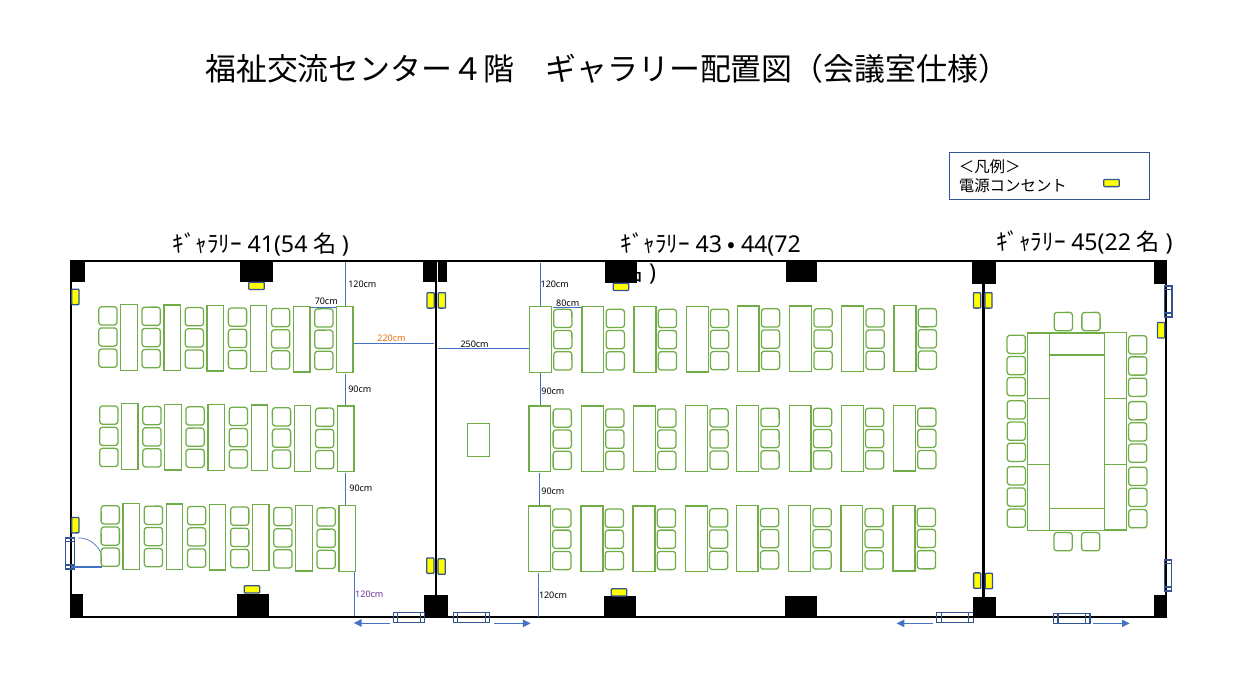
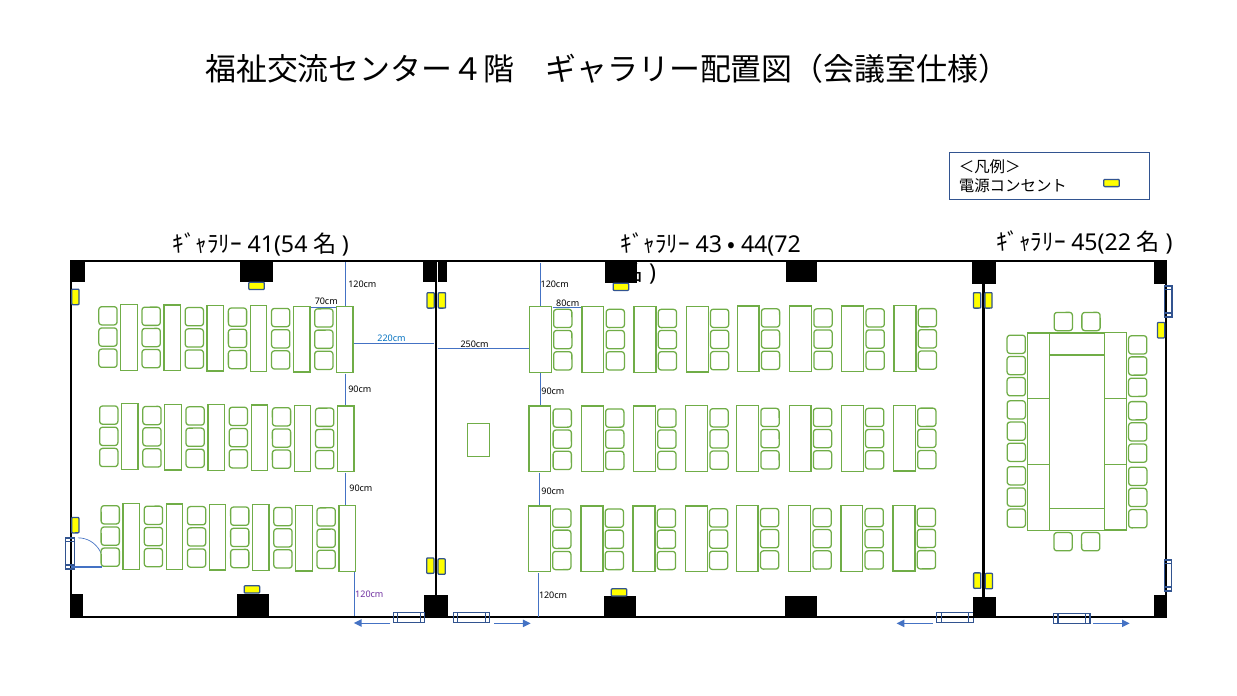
220cm colour: orange -> blue (392, 338)
